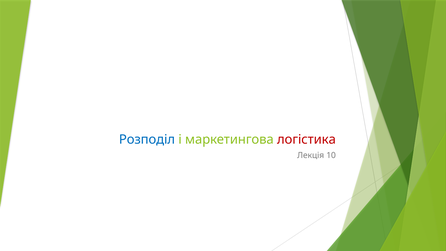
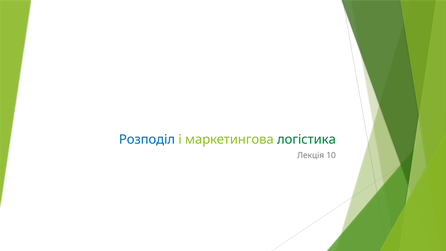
логістика colour: red -> green (306, 140)
